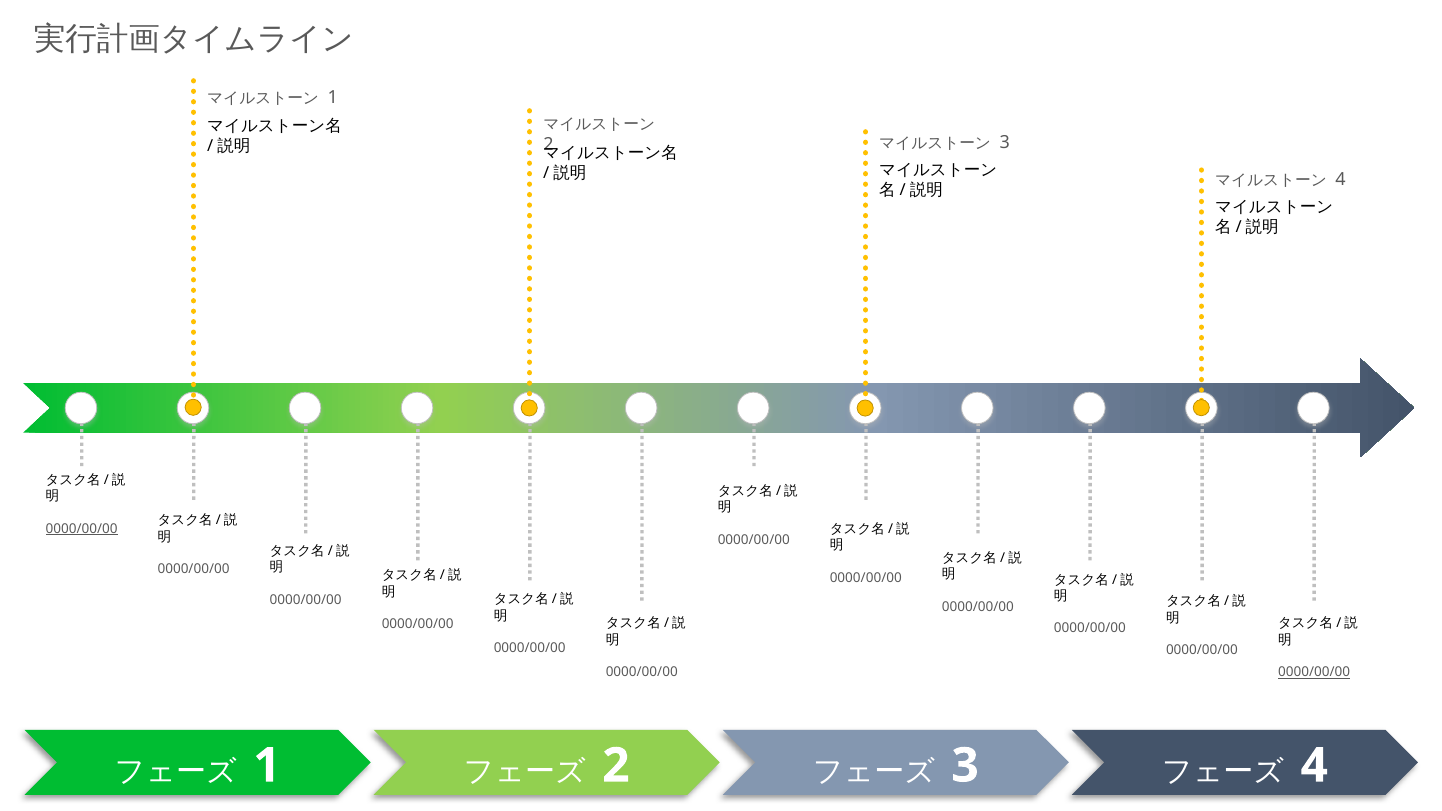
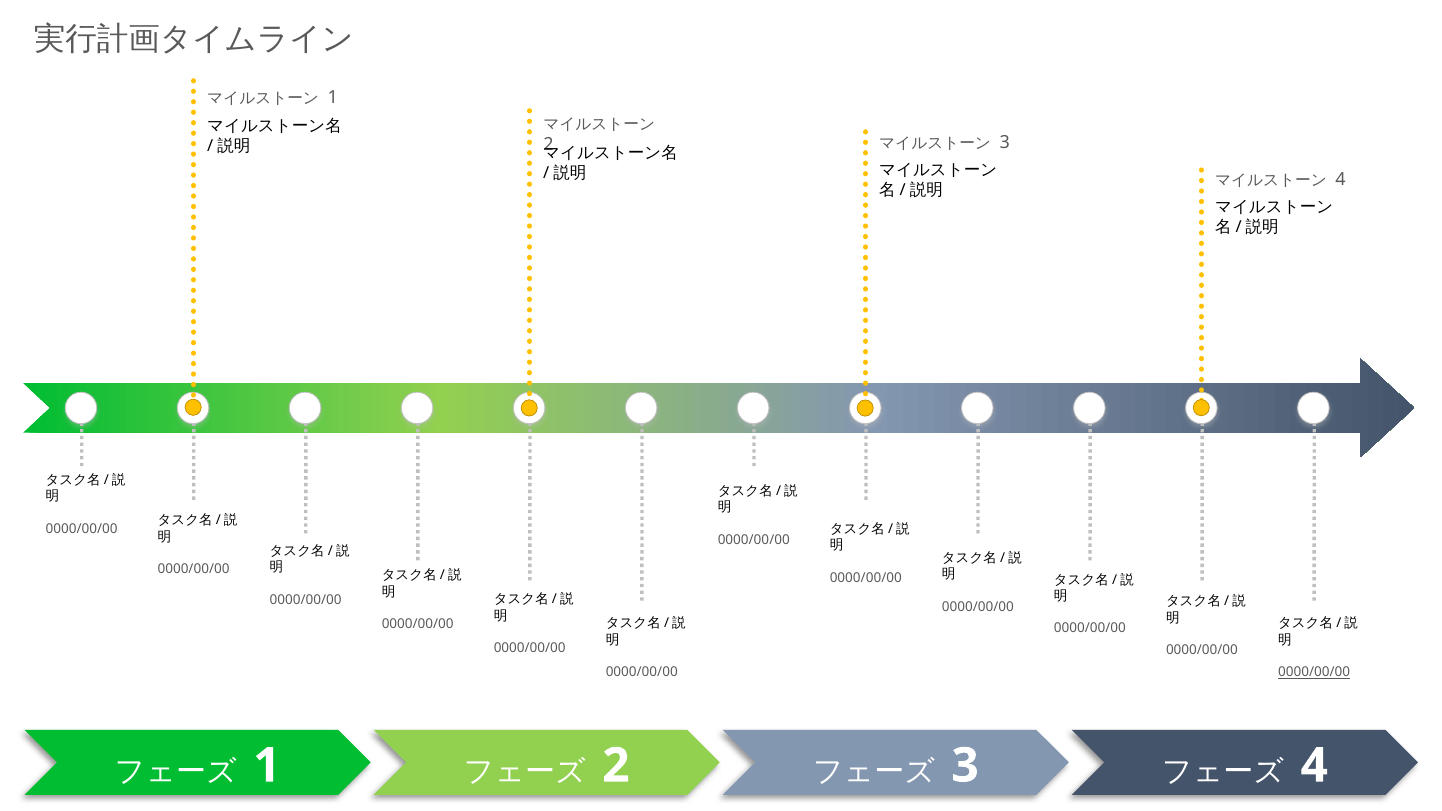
0000/00/00 underline: present -> none (82, 529)
